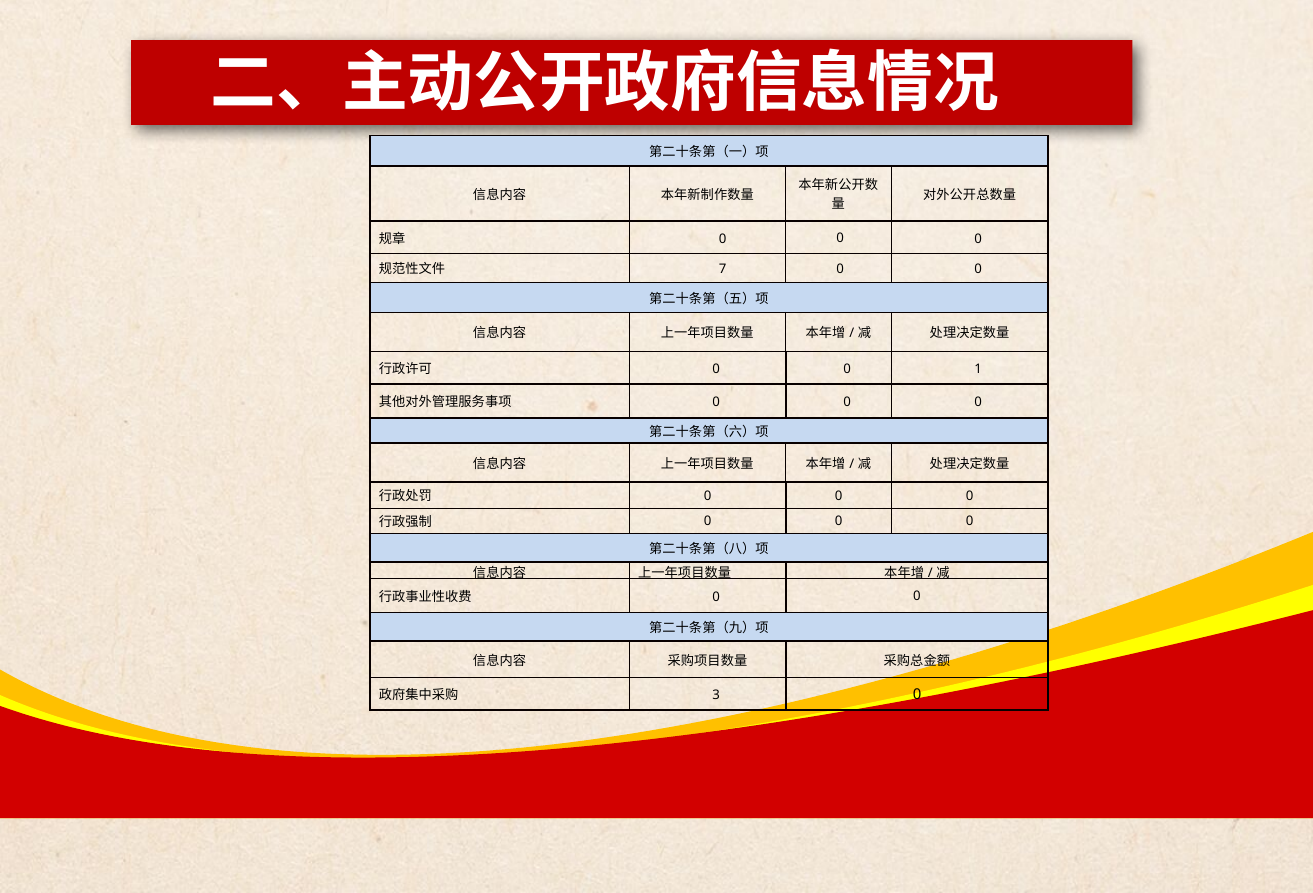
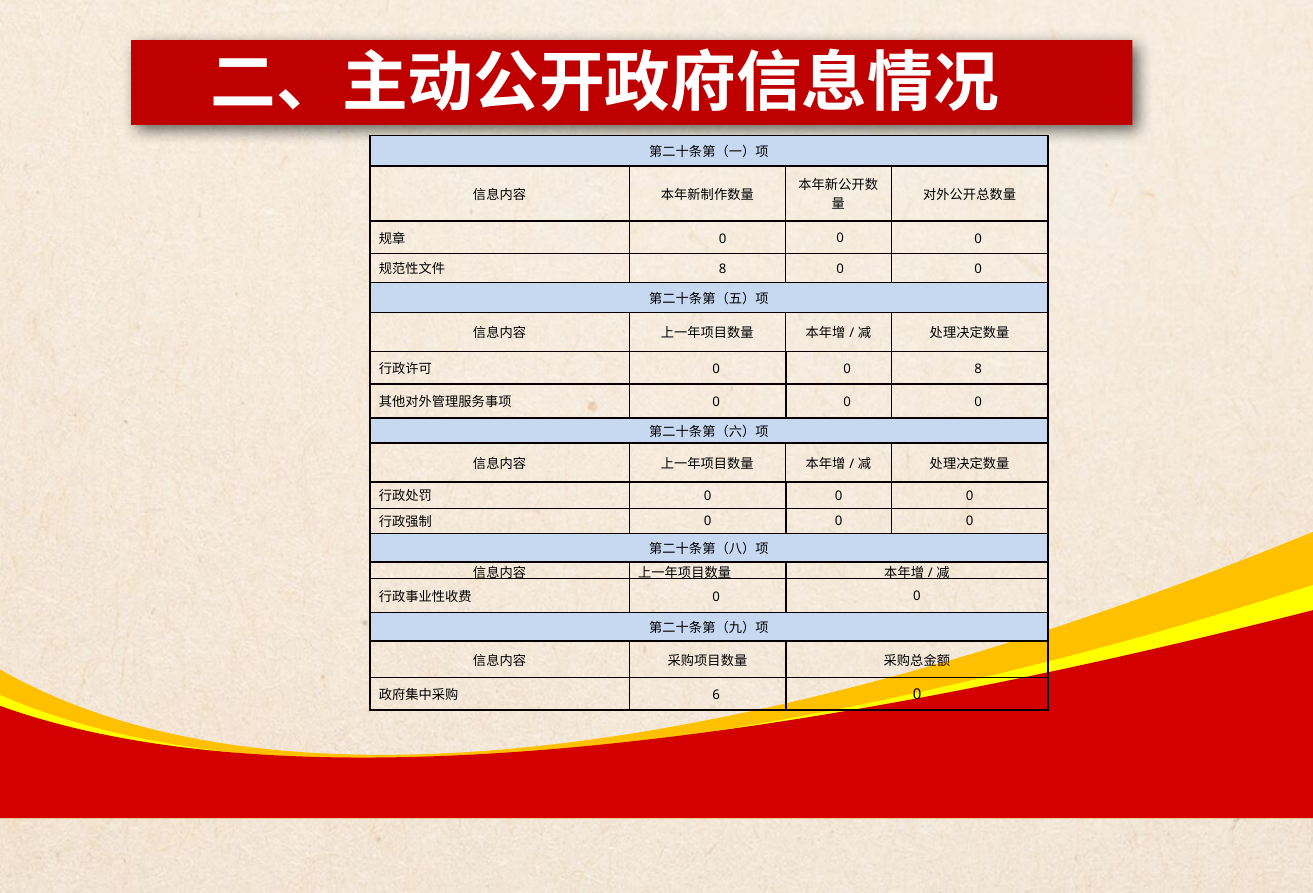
7: 7 -> 8 (723, 270)
0 1: 1 -> 8 (978, 369)
3: 3 -> 6 (716, 695)
